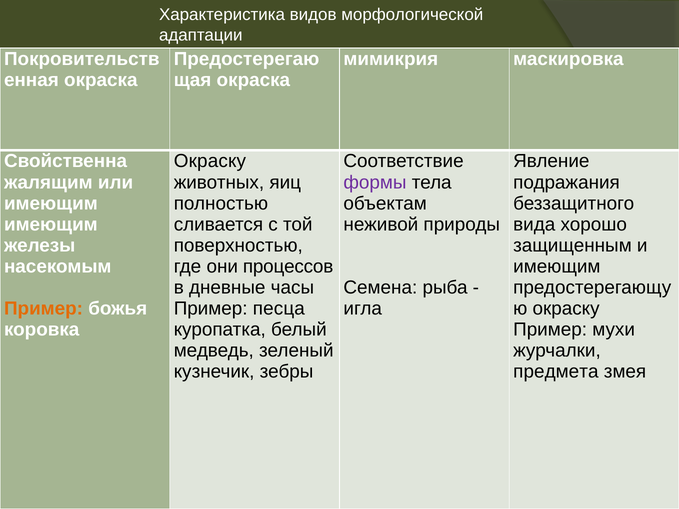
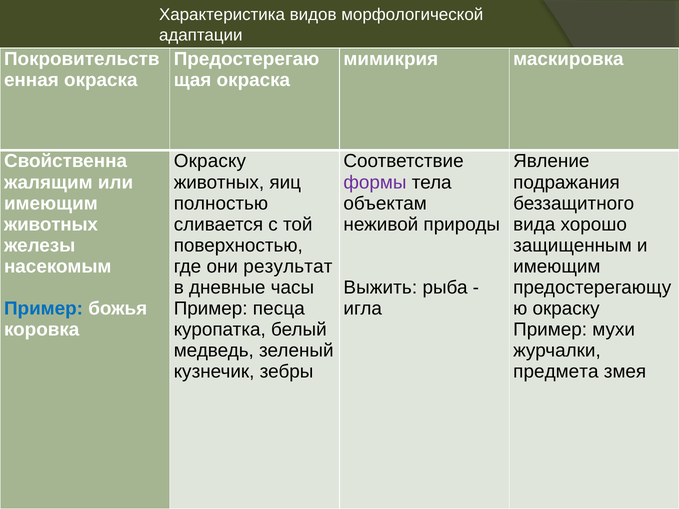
имеющим: имеющим -> животных (51, 224)
процессов: процессов -> результат (288, 267)
Семена: Семена -> Выжить (380, 288)
Пример colour: orange -> blue (44, 309)
